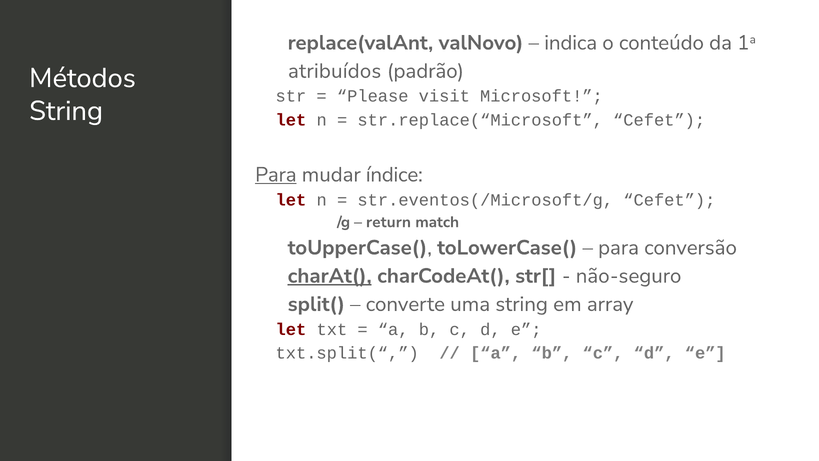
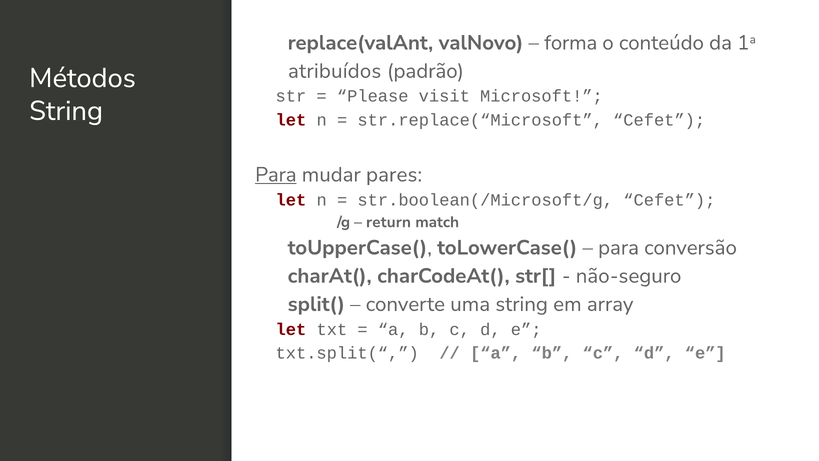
indica: indica -> forma (571, 43)
índice: índice -> pares (394, 175)
str.eventos(/Microsoft/g: str.eventos(/Microsoft/g -> str.boolean(/Microsoft/g (485, 200)
charAt( underline: present -> none (330, 276)
